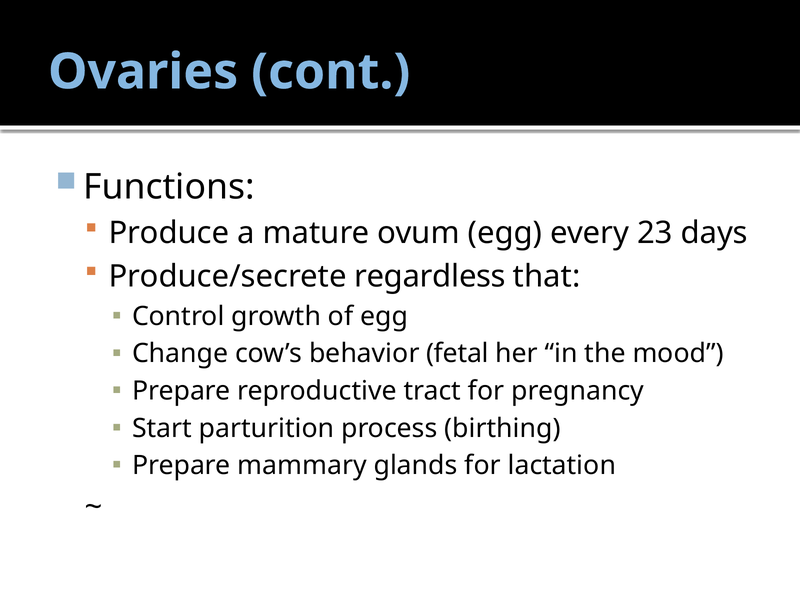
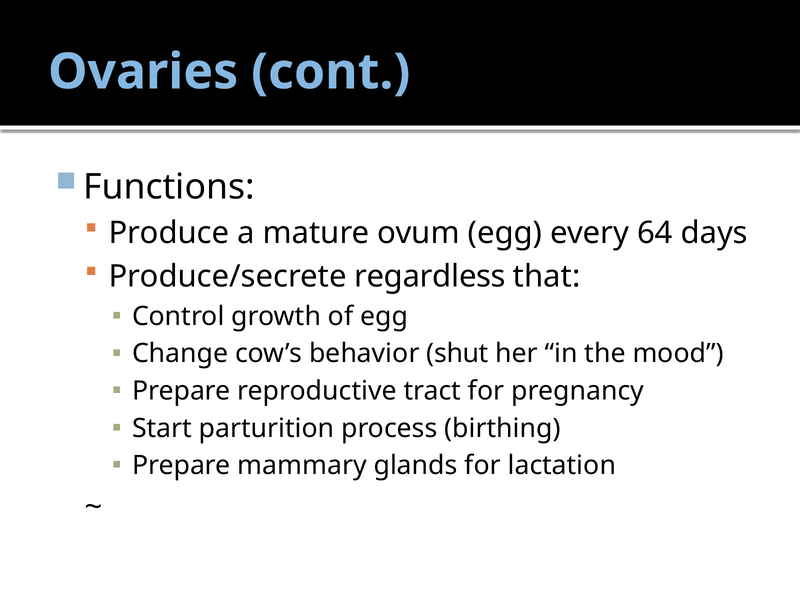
23: 23 -> 64 (655, 233)
fetal: fetal -> shut (457, 354)
